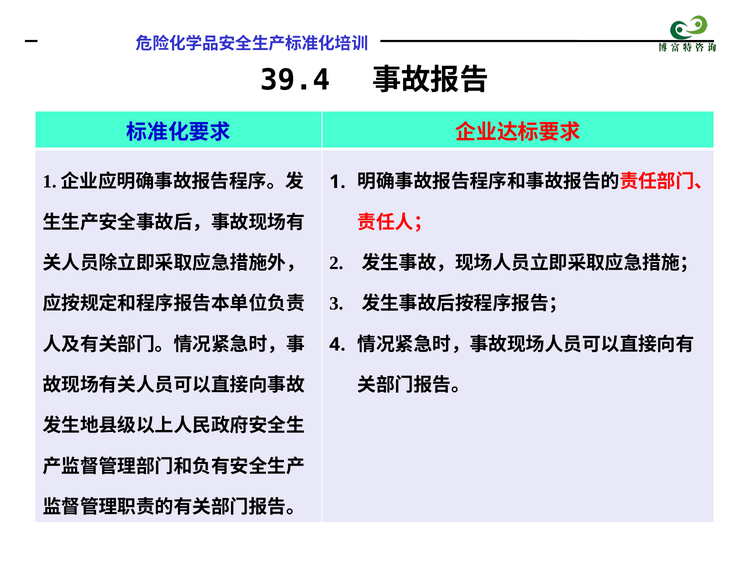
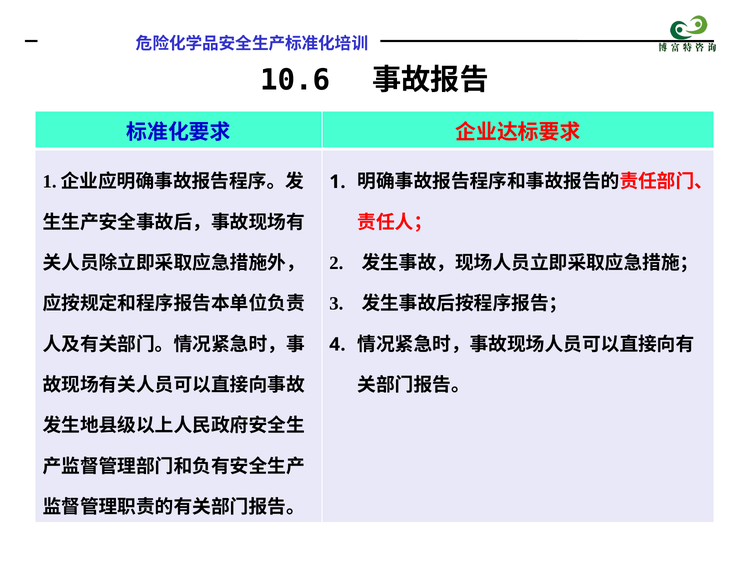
39.4: 39.4 -> 10.6 (295, 80)
